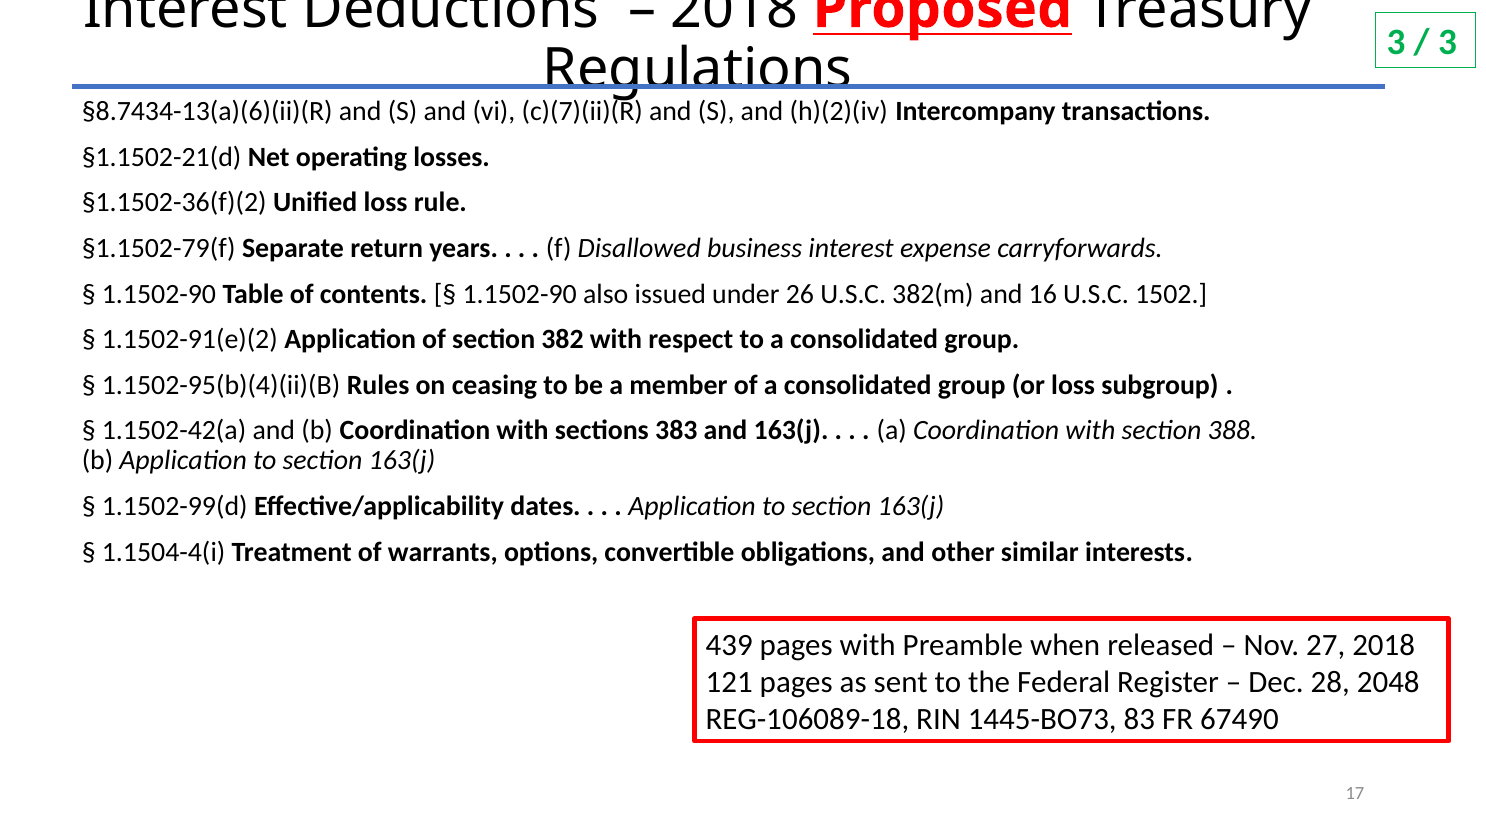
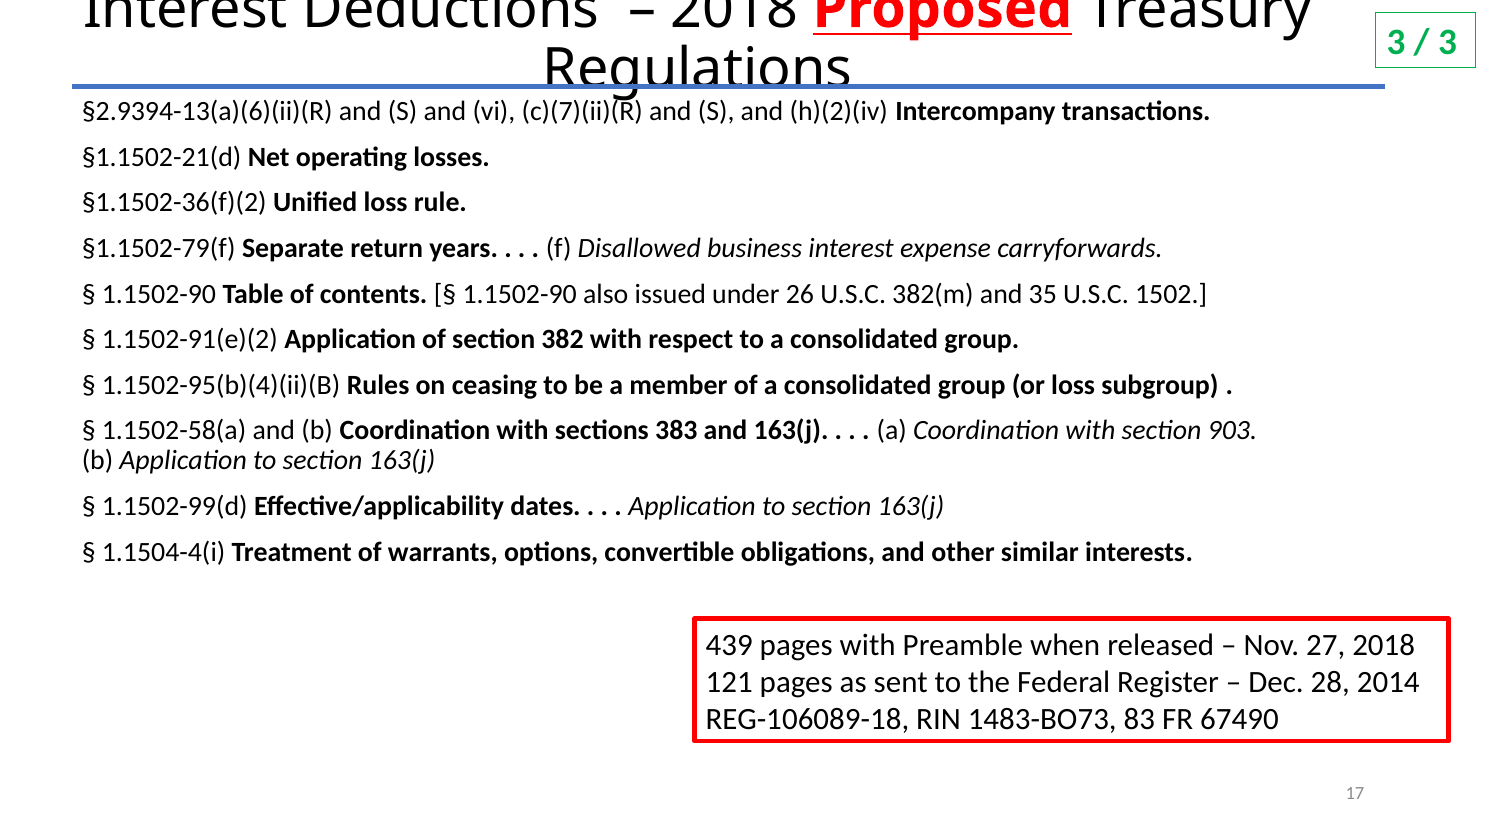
§8.7434-13(a)(6)(ii)(R: §8.7434-13(a)(6)(ii)(R -> §2.9394-13(a)(6)(ii)(R (207, 111)
16: 16 -> 35 (1043, 294)
1.1502-42(a: 1.1502-42(a -> 1.1502-58(a (174, 431)
388: 388 -> 903 (1232, 431)
2048: 2048 -> 2014 (1388, 682)
1445-BO73: 1445-BO73 -> 1483-BO73 (1042, 719)
